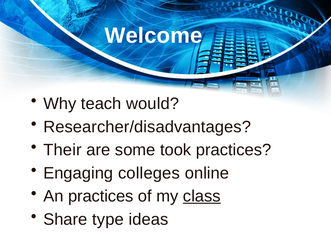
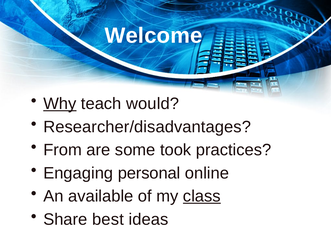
Why underline: none -> present (60, 104)
Their: Their -> From (63, 150)
colleges: colleges -> personal (149, 173)
An practices: practices -> available (101, 196)
type: type -> best (108, 220)
